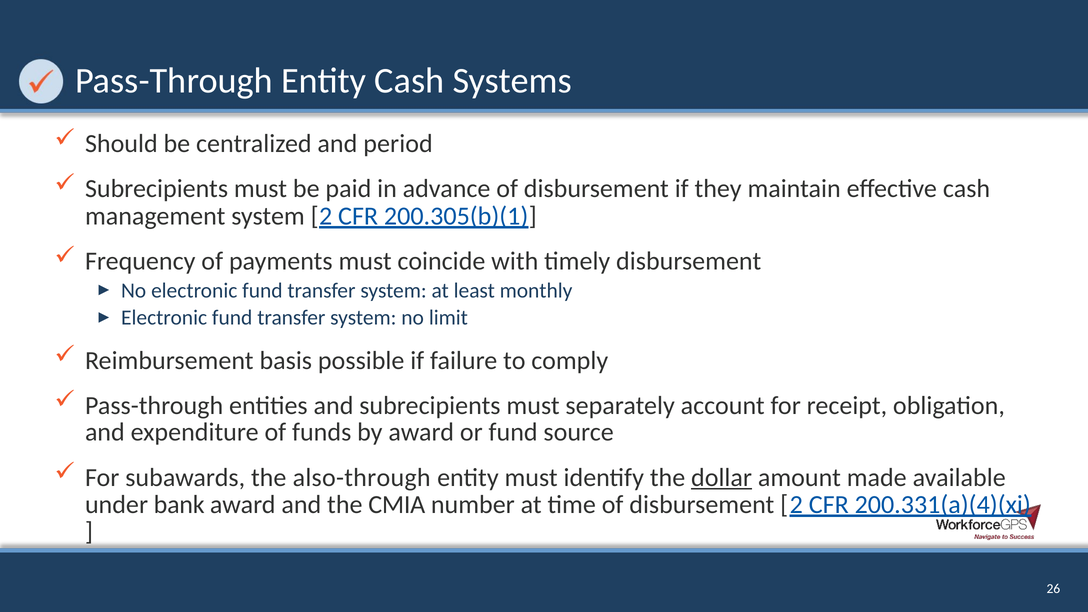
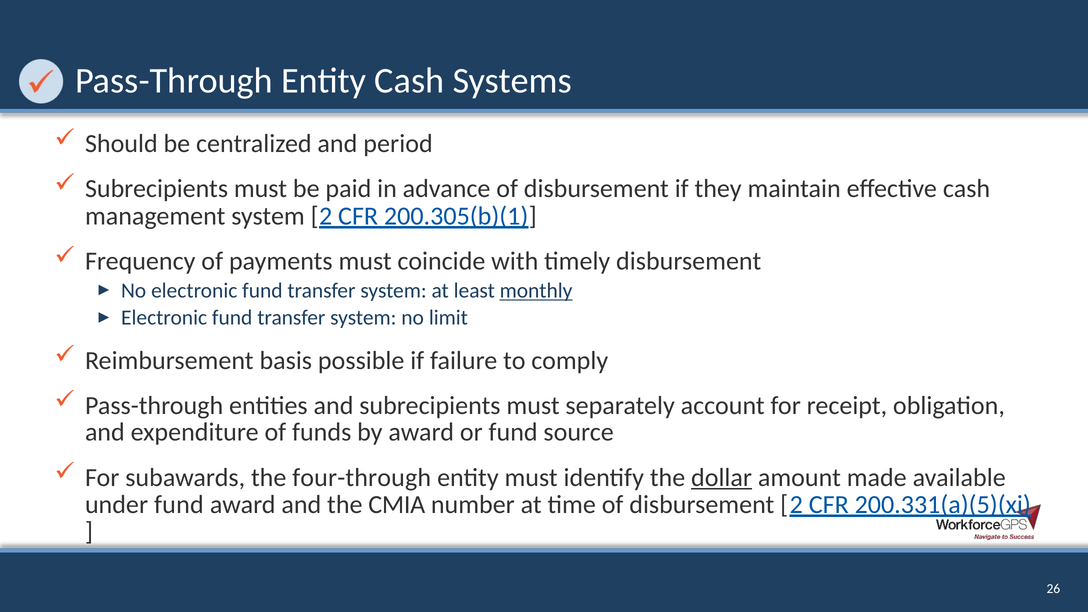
monthly underline: none -> present (536, 291)
also-through: also-through -> four-through (362, 477)
under bank: bank -> fund (179, 505)
200.331(a)(4)(xi: 200.331(a)(4)(xi -> 200.331(a)(5)(xi (943, 505)
